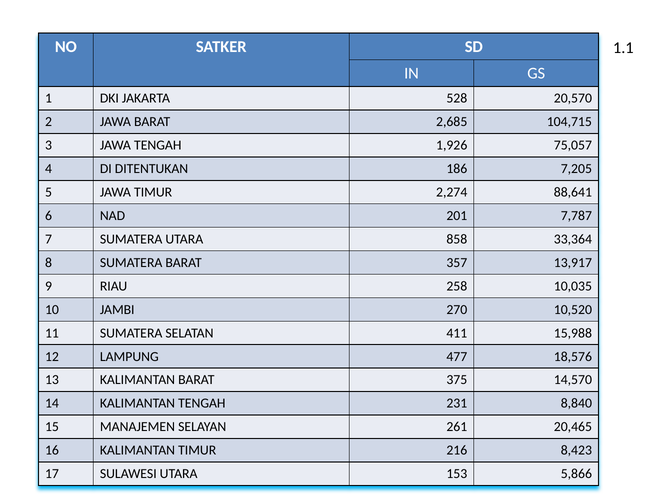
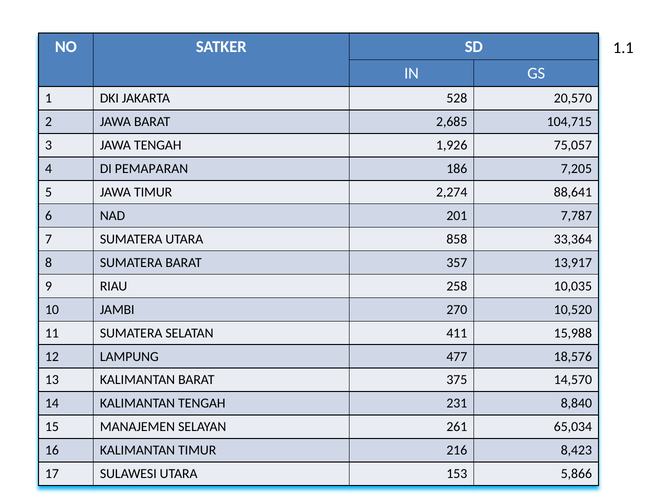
DITENTUKAN: DITENTUKAN -> PEMAPARAN (151, 169)
20,465: 20,465 -> 65,034 (573, 426)
